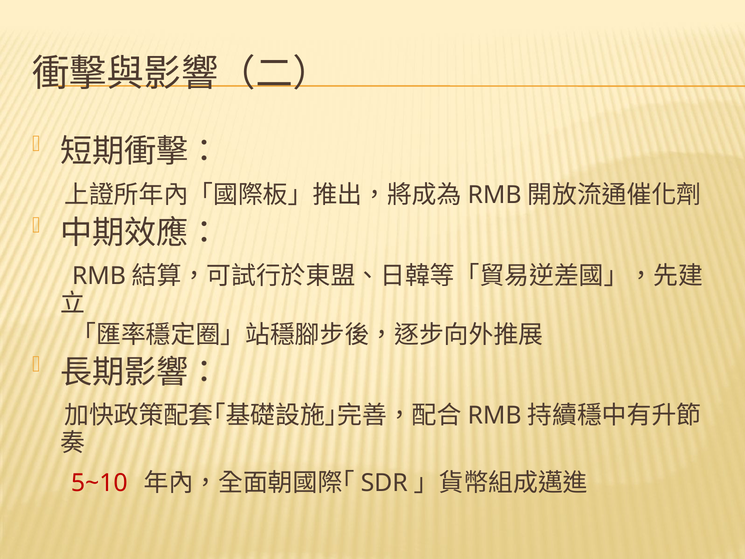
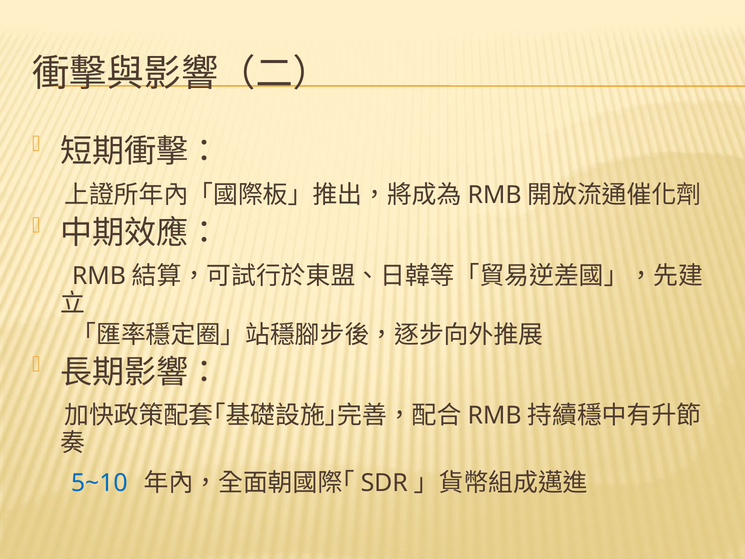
5~10 colour: red -> blue (99, 483)
